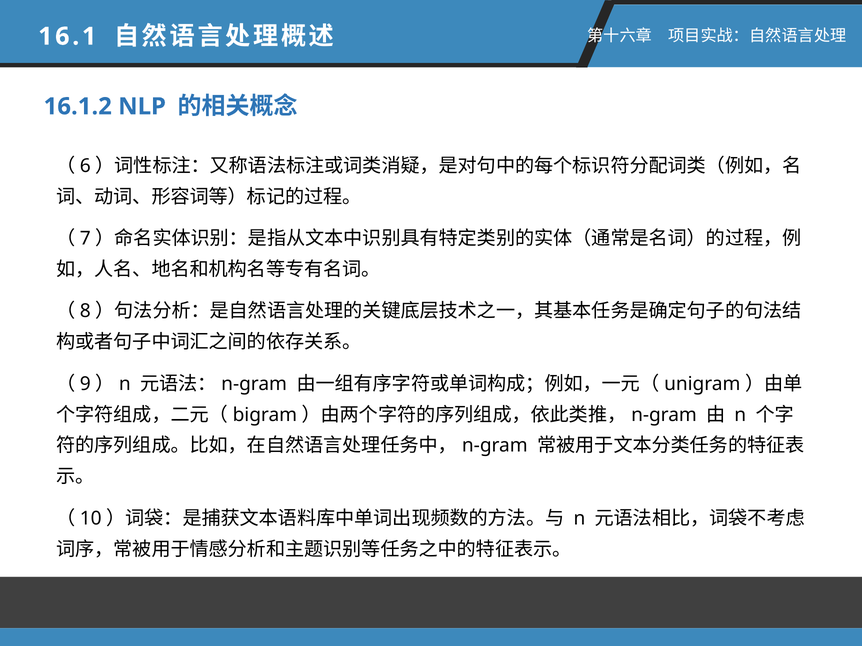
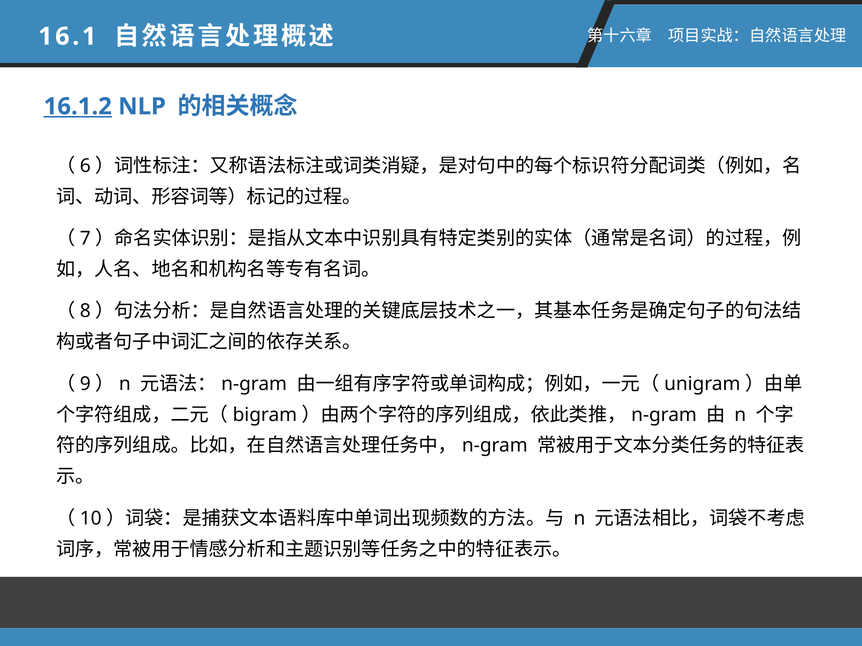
16.1.2 underline: none -> present (78, 107)
